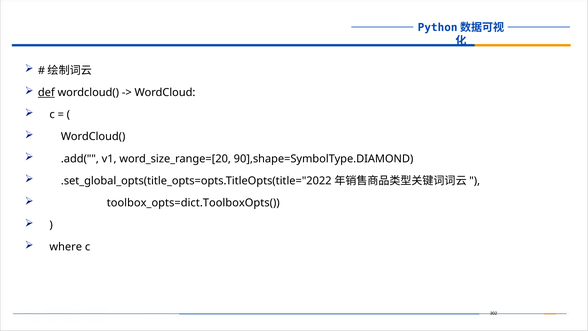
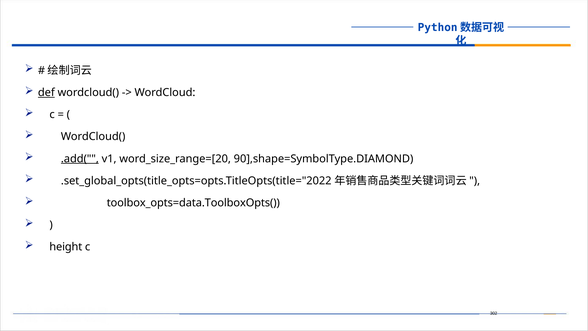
.add( underline: none -> present (80, 159)
toolbox_opts=dict.ToolboxOpts(: toolbox_opts=dict.ToolboxOpts( -> toolbox_opts=data.ToolboxOpts( (193, 203)
where: where -> height (66, 247)
